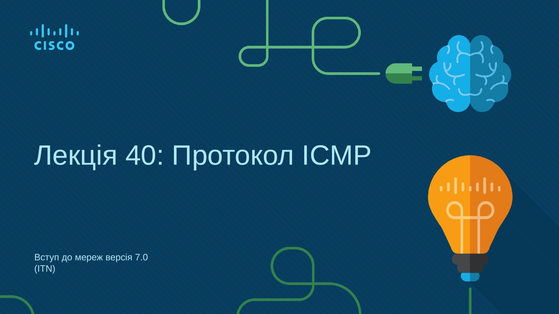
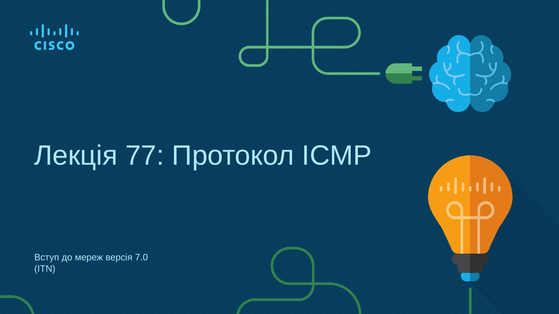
40: 40 -> 77 (145, 156)
